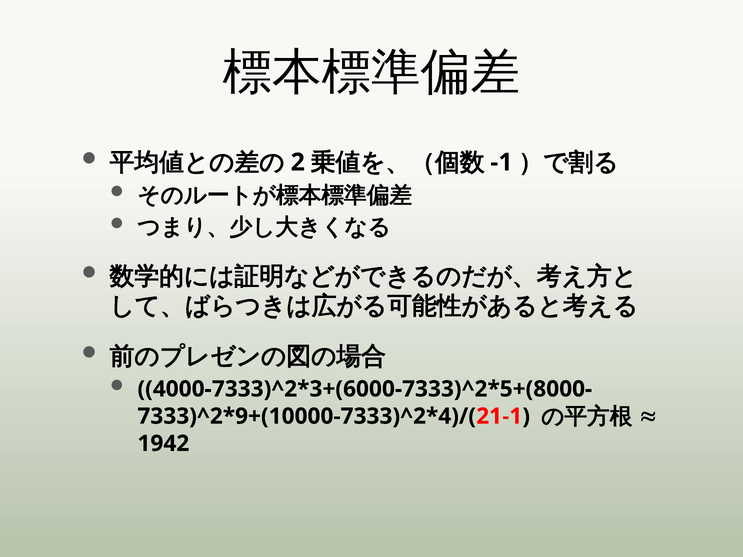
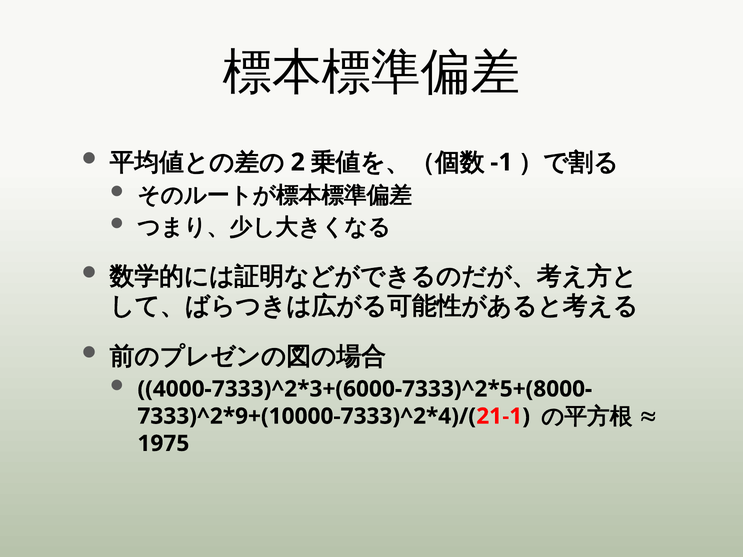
1942: 1942 -> 1975 (163, 444)
